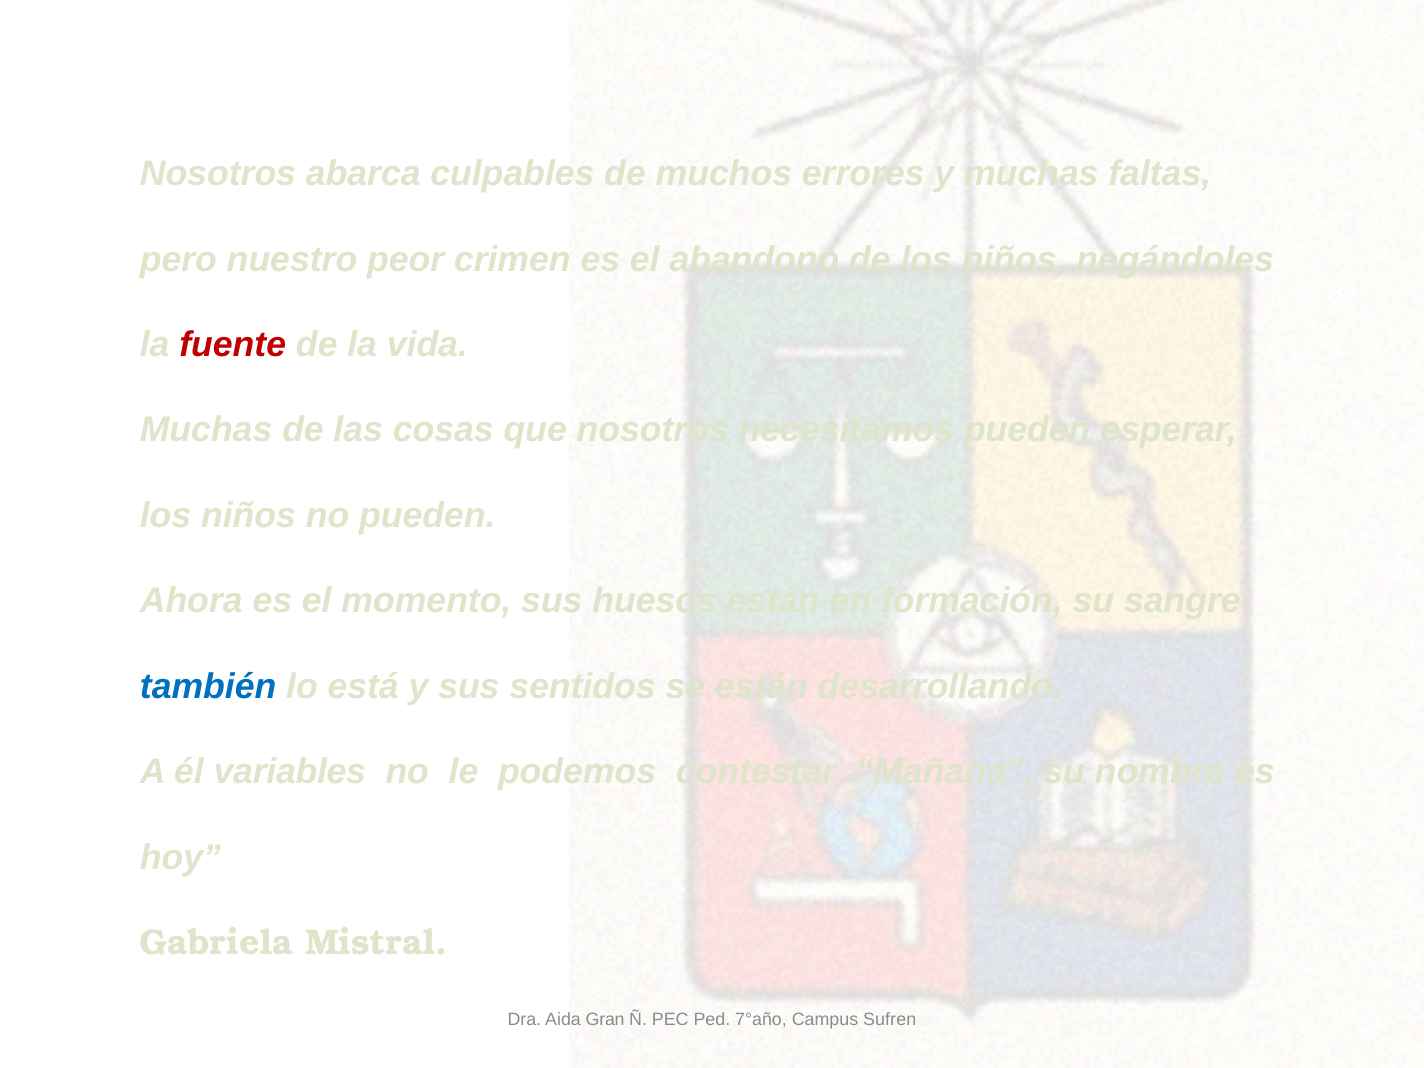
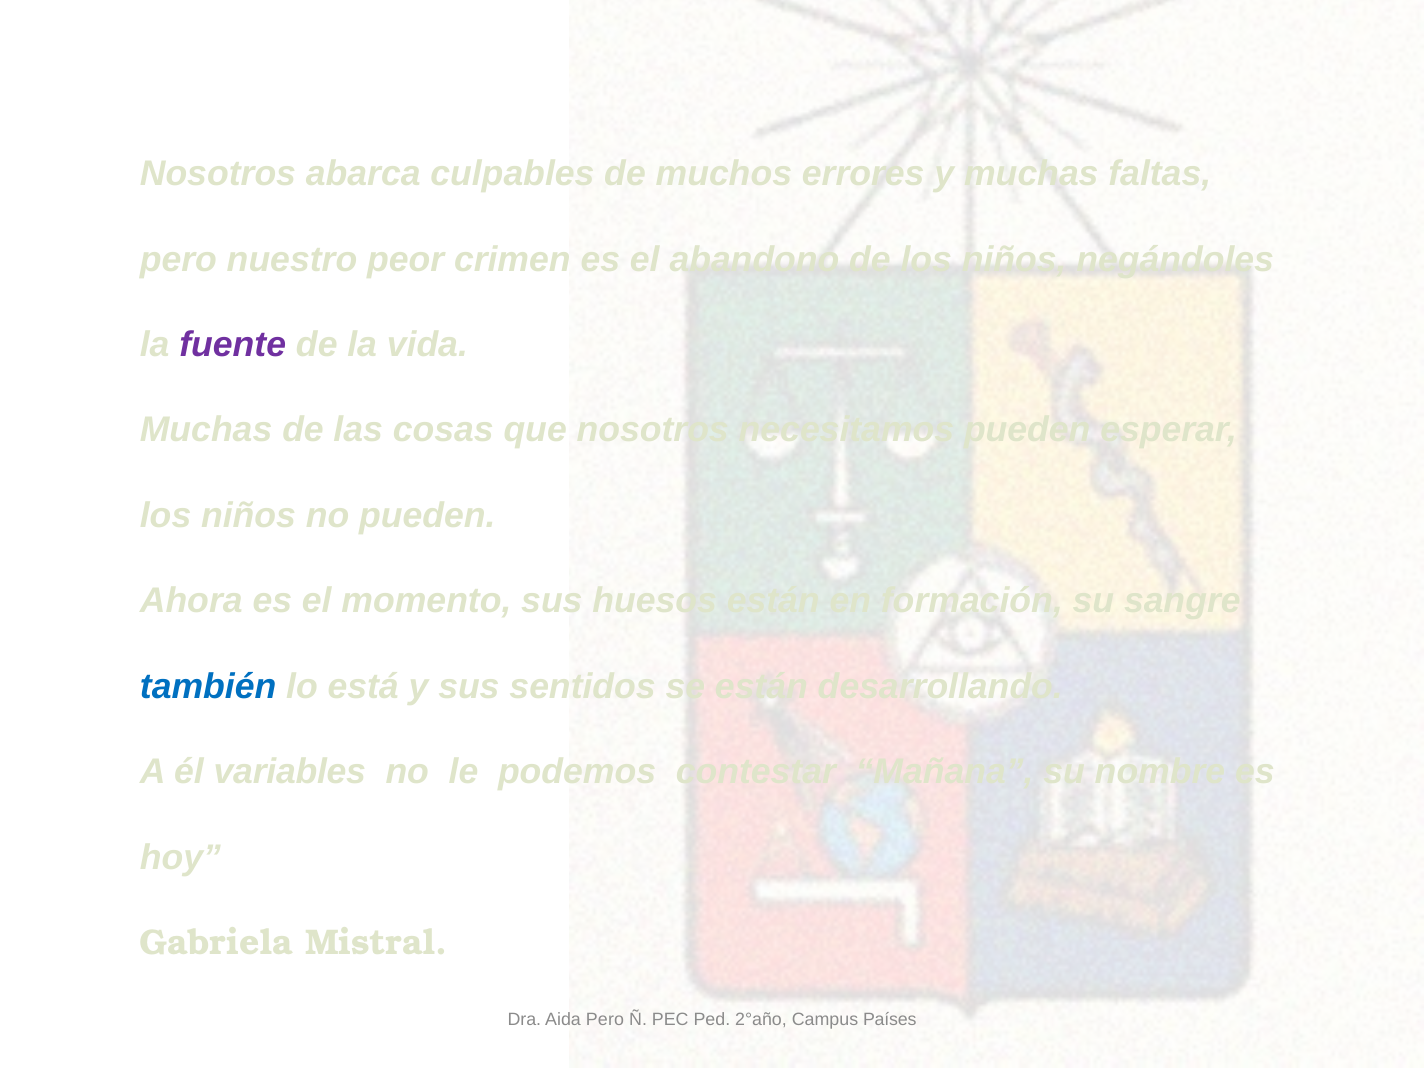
fuente colour: red -> purple (233, 345)
Aida Gran: Gran -> Pero (605, 1020)
7°año: 7°año -> 2°año (761, 1020)
Sufren: Sufren -> Países (890, 1020)
